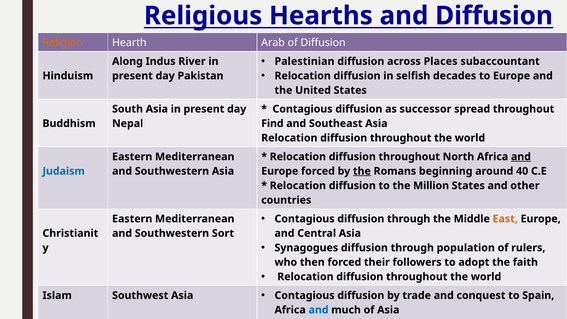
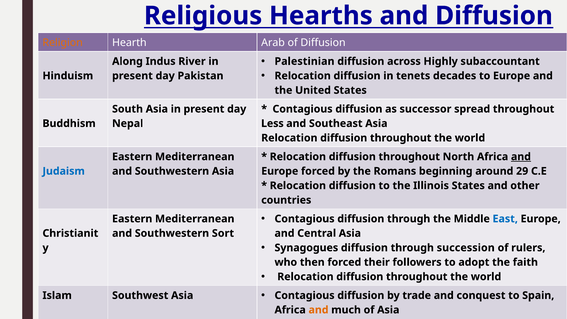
Places: Places -> Highly (441, 61)
selfish: selfish -> tenets (413, 76)
Find: Find -> Less (272, 123)
the underline: present -> none (362, 171)
40: 40 -> 29 (522, 171)
Million: Million -> Illinois (431, 186)
East colour: orange -> blue (505, 219)
population: population -> succession (466, 248)
and colour: blue -> orange (319, 310)
